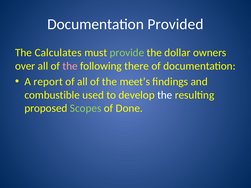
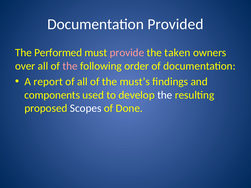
Calculates: Calculates -> Performed (58, 53)
provide colour: light green -> pink (127, 53)
dollar: dollar -> taken (177, 53)
there: there -> order (137, 66)
meet’s: meet’s -> must’s (135, 82)
combustible: combustible -> components (52, 95)
Scopes colour: light green -> white (86, 108)
